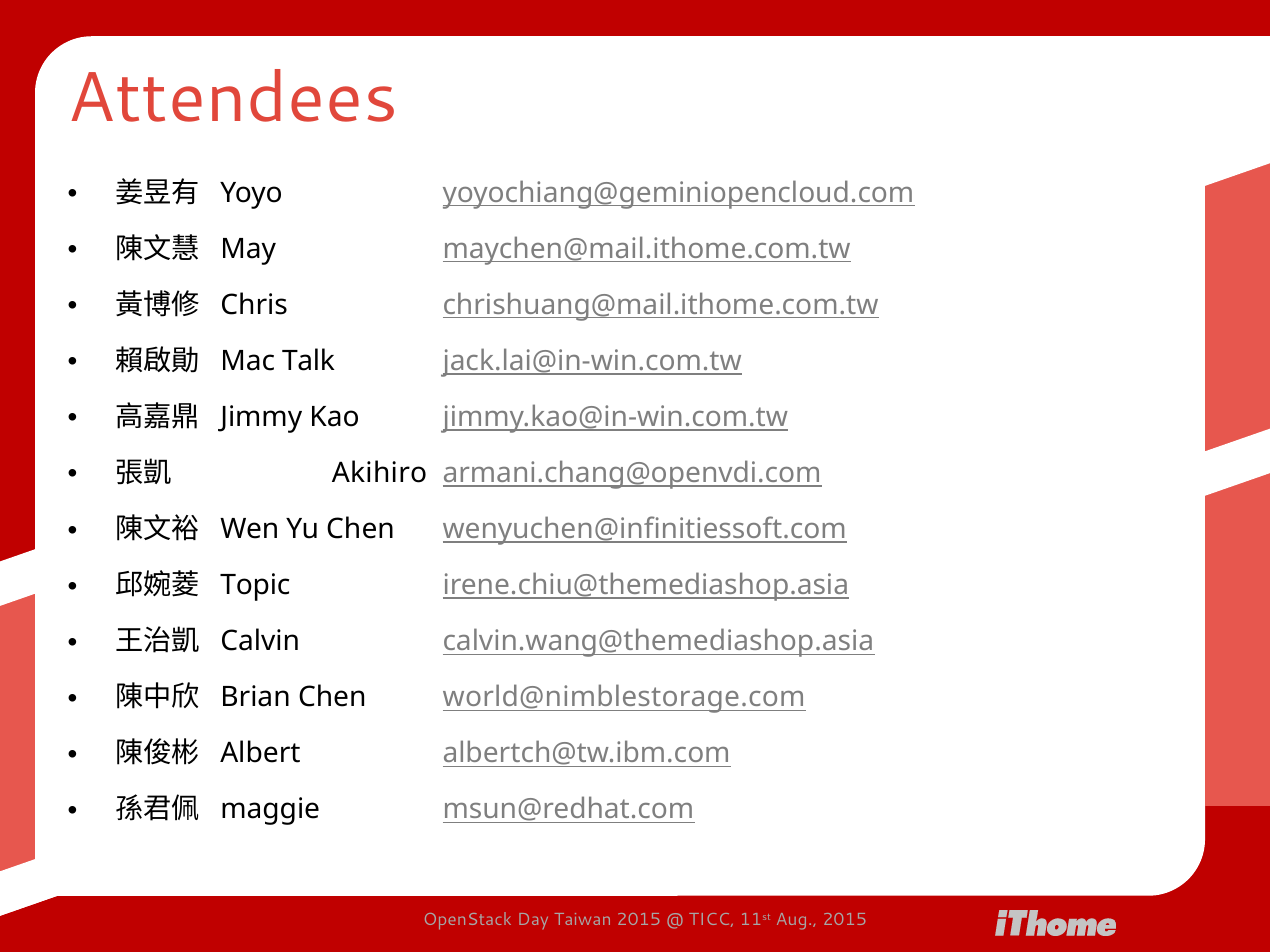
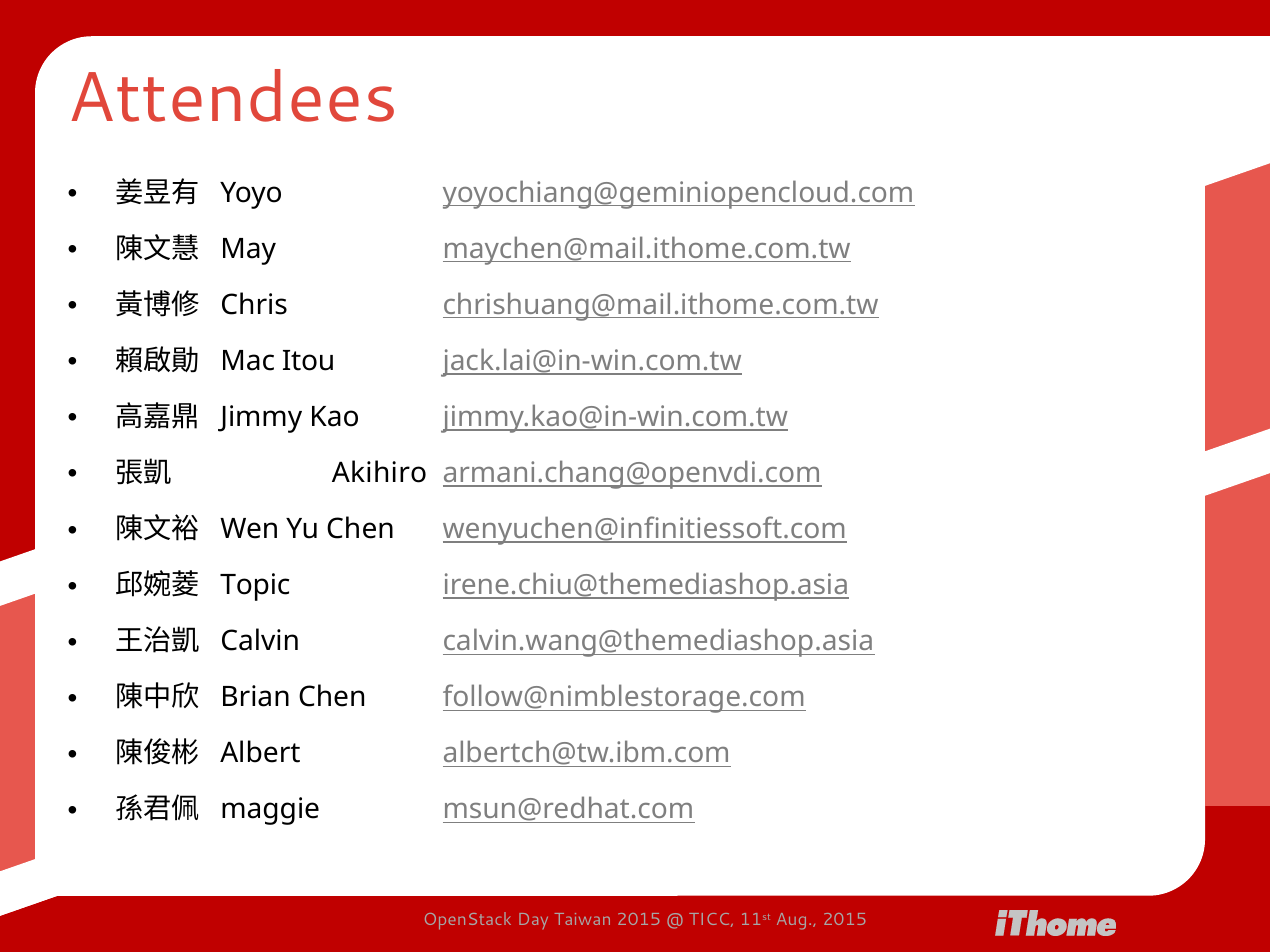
Talk: Talk -> Itou (309, 361)
world@nimblestorage.com: world@nimblestorage.com -> follow@nimblestorage.com (624, 698)
